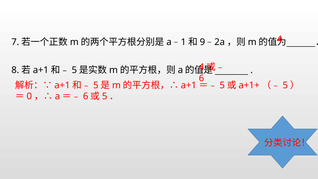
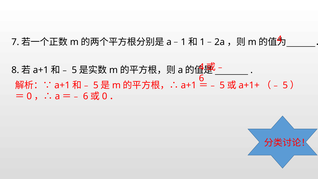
9: 9 -> 1 (202, 42)
5: 5 -> 0 (105, 96)
